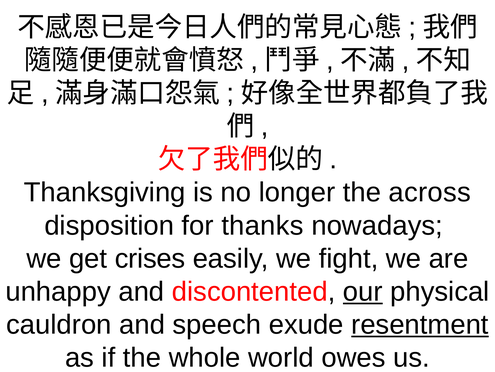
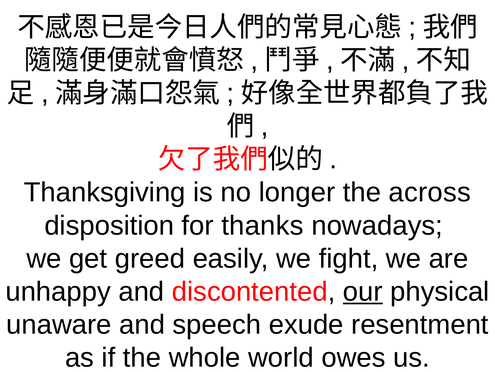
crises: crises -> greed (150, 258)
cauldron: cauldron -> unaware (59, 324)
resentment underline: present -> none (420, 324)
